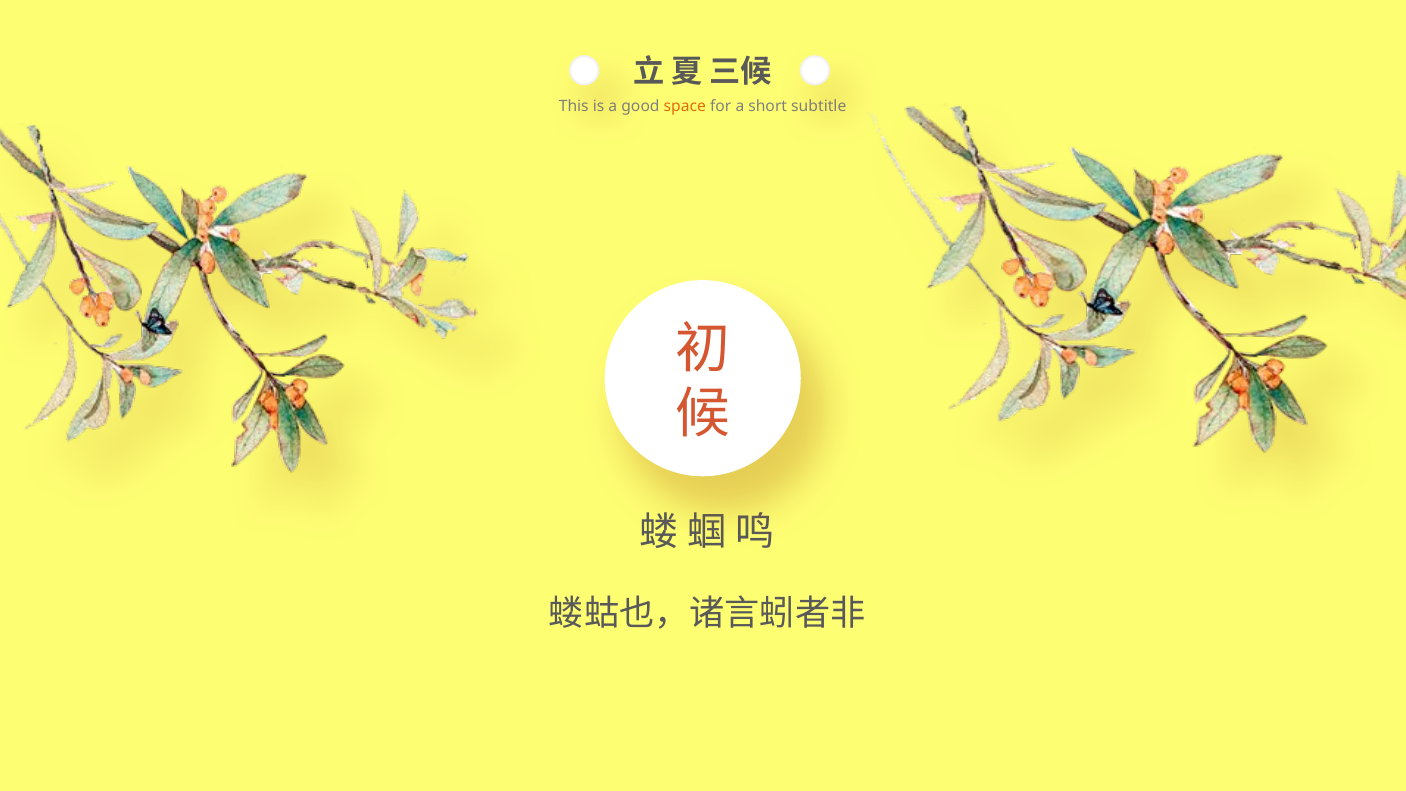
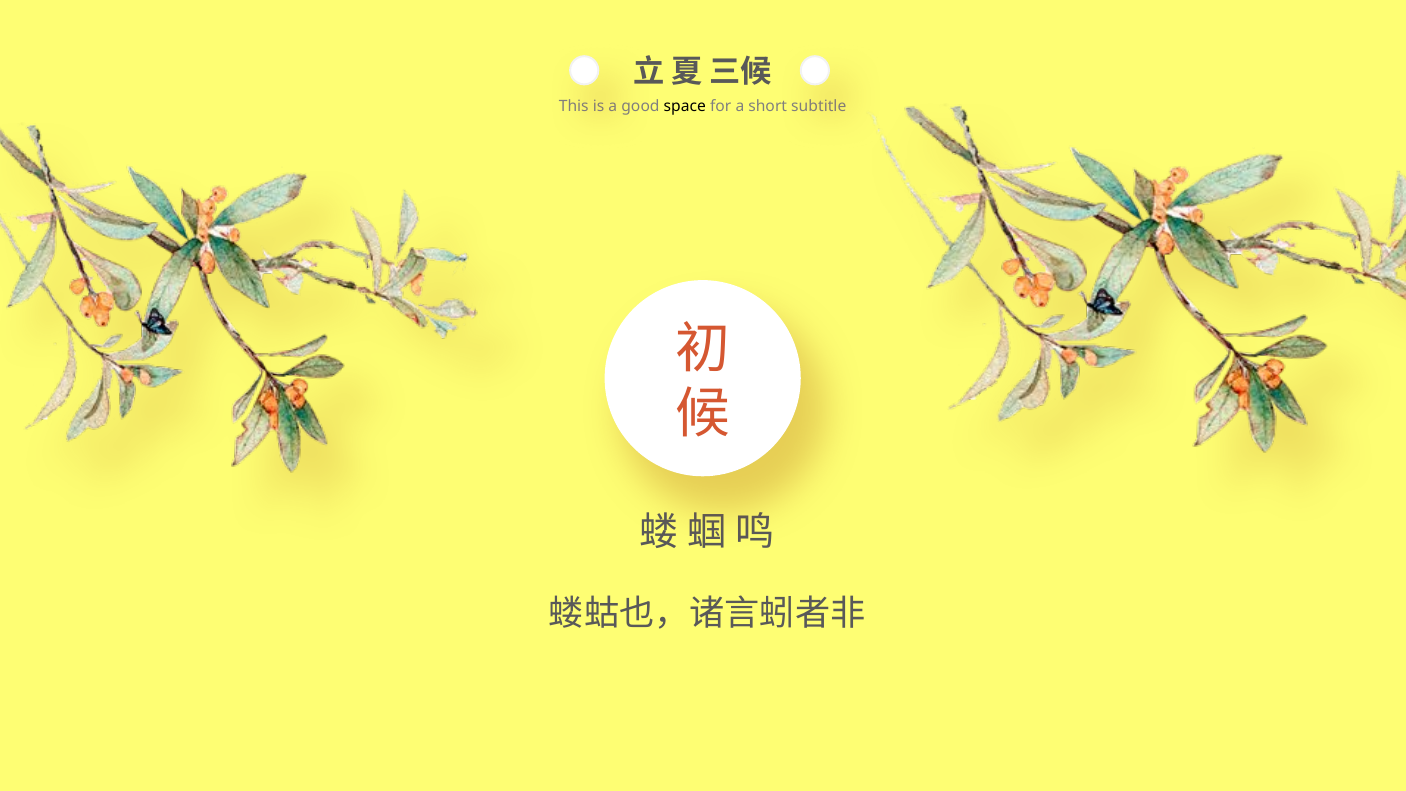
space colour: orange -> black (685, 106)
